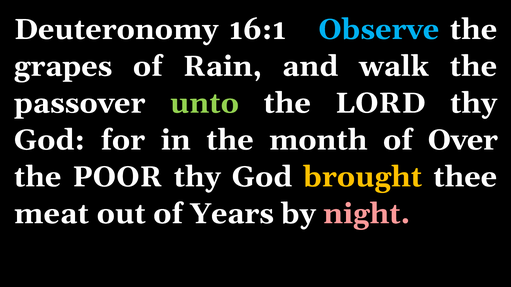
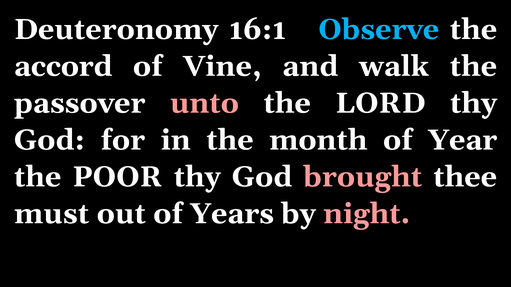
grapes: grapes -> accord (63, 66)
Rain: Rain -> Vine (222, 66)
unto colour: light green -> pink (204, 103)
Over: Over -> Year (463, 140)
brought colour: yellow -> pink (363, 177)
meat: meat -> must (52, 214)
